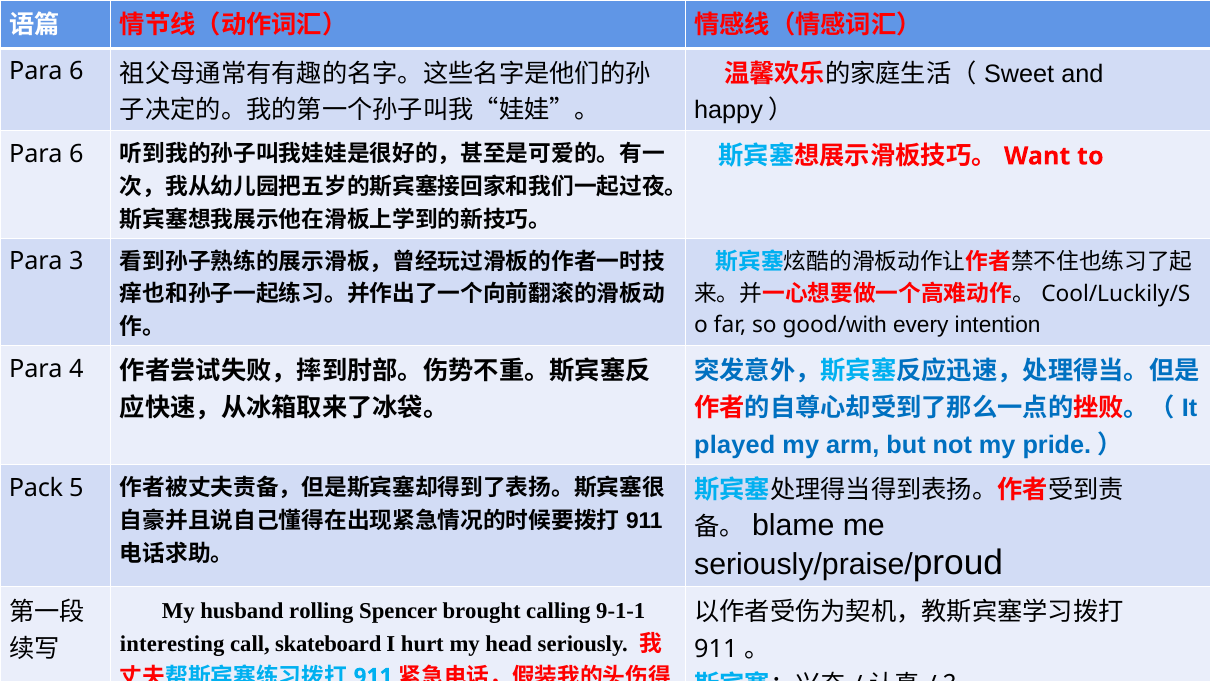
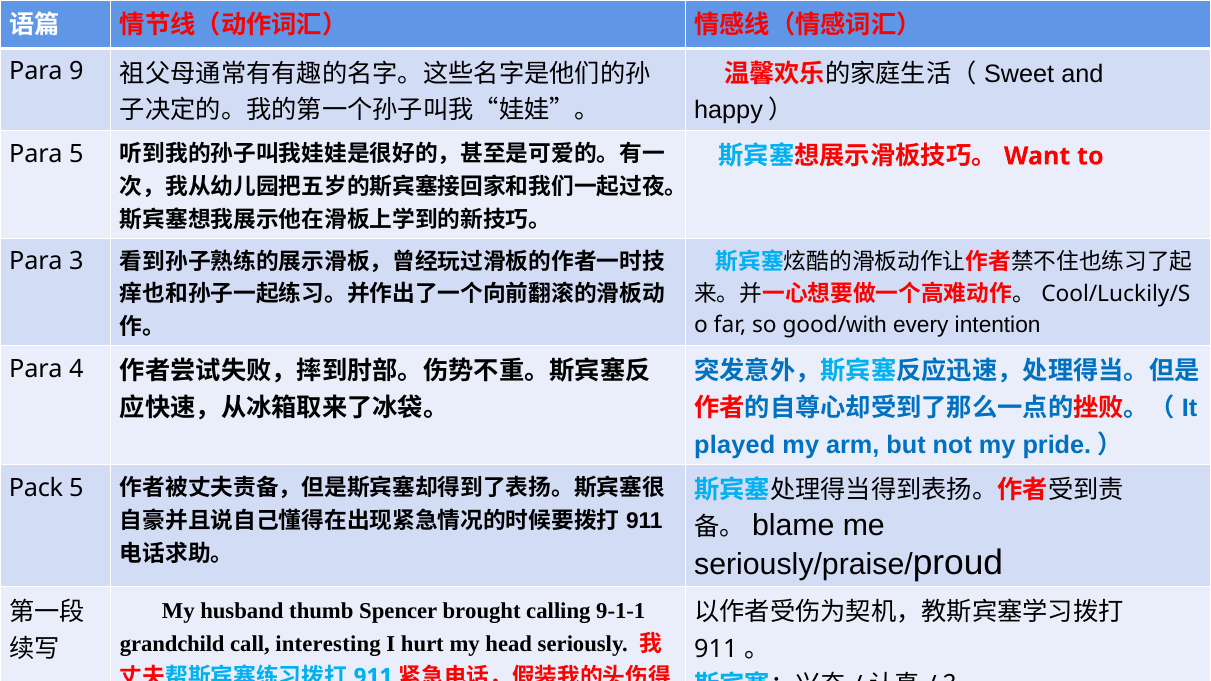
6: 6 -> 9 (76, 72)
6: 6 -> 5 (76, 154)
rolling: rolling -> thumb (321, 611)
interesting: interesting -> grandchild (172, 644)
skateboard: skateboard -> interesting (328, 644)
